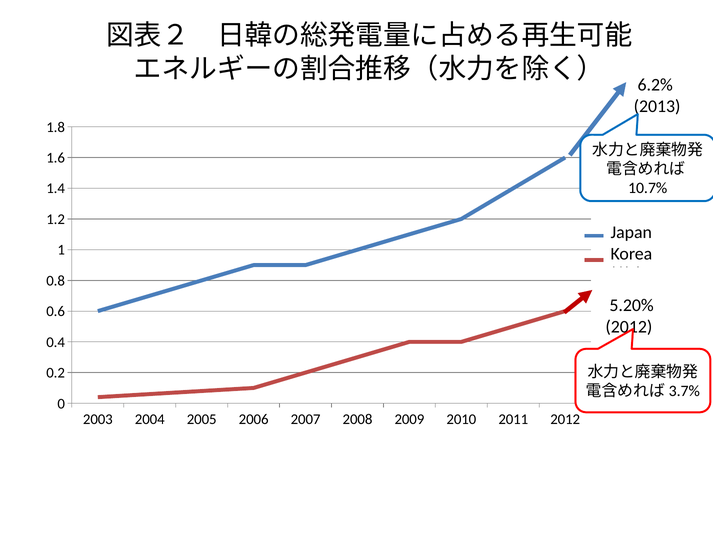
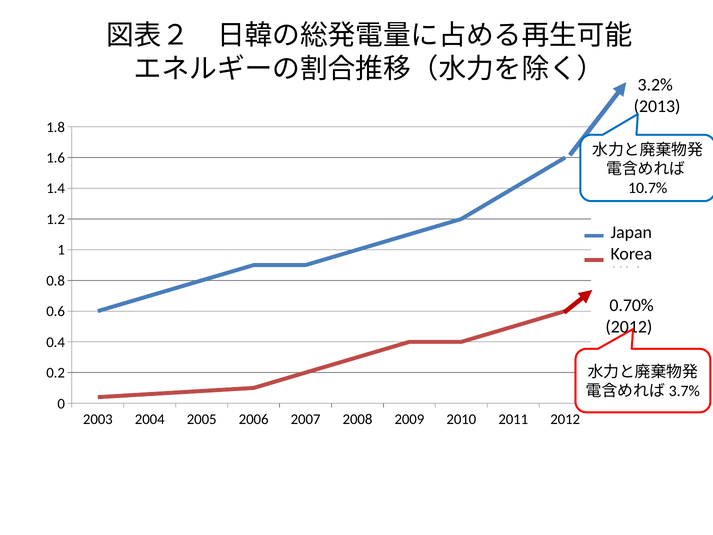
6.2%: 6.2% -> 3.2% (655, 85)
5.20%: 5.20% -> 0.70% (632, 305)
